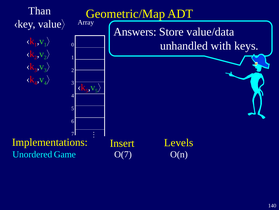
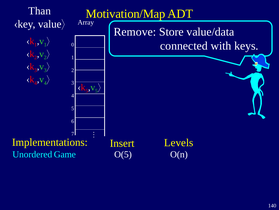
Geometric/Map: Geometric/Map -> Motivation/Map (126, 14)
Answers: Answers -> Remove (135, 32)
unhandled: unhandled -> connected (184, 46)
O(7: O(7 -> O(5 (123, 154)
